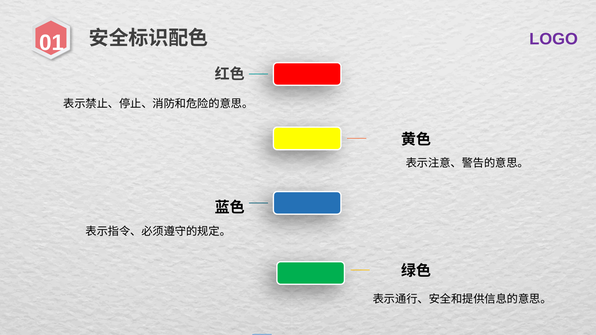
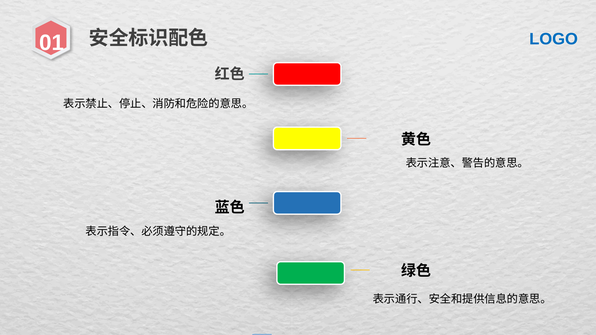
LOGO colour: purple -> blue (554, 39)
